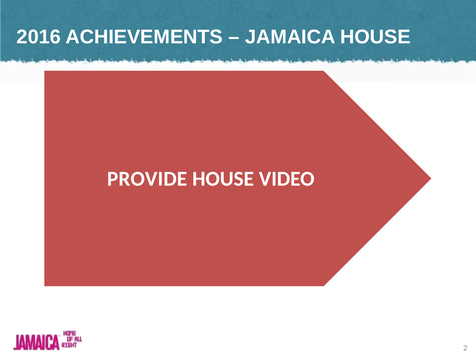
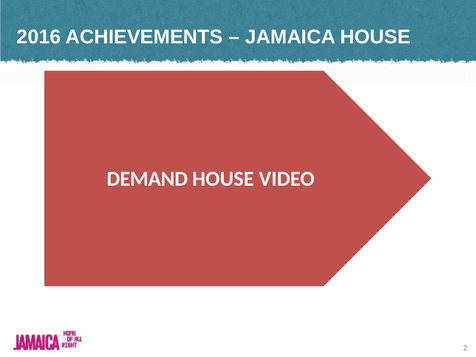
PROVIDE: PROVIDE -> DEMAND (147, 179)
